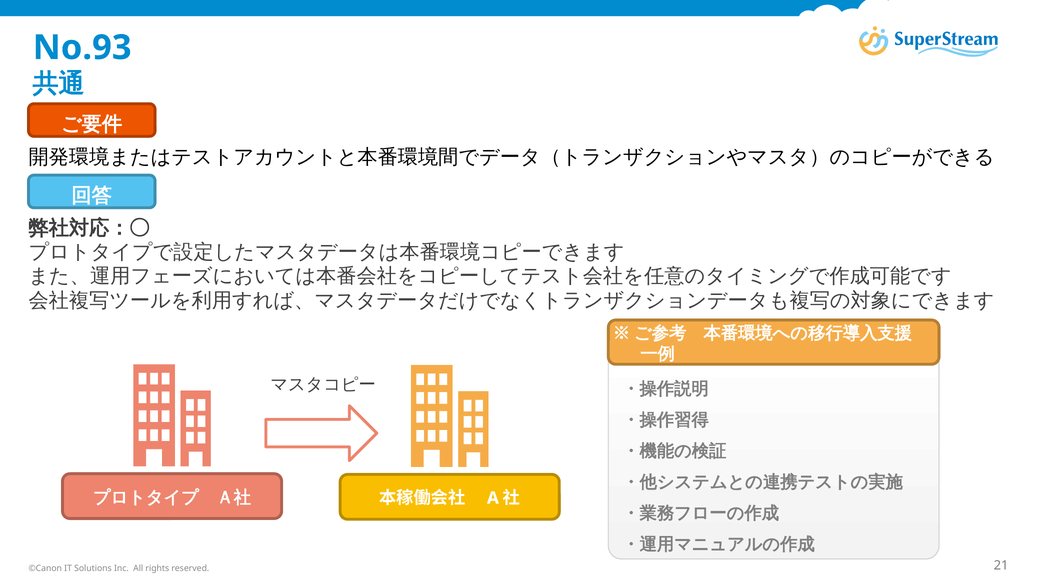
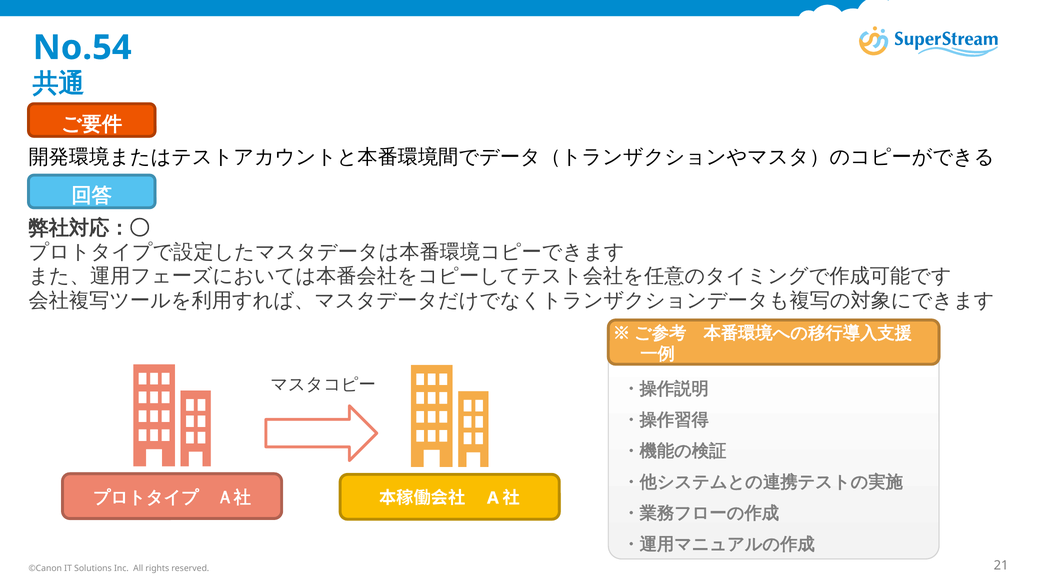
No.93: No.93 -> No.54 (82, 48)
